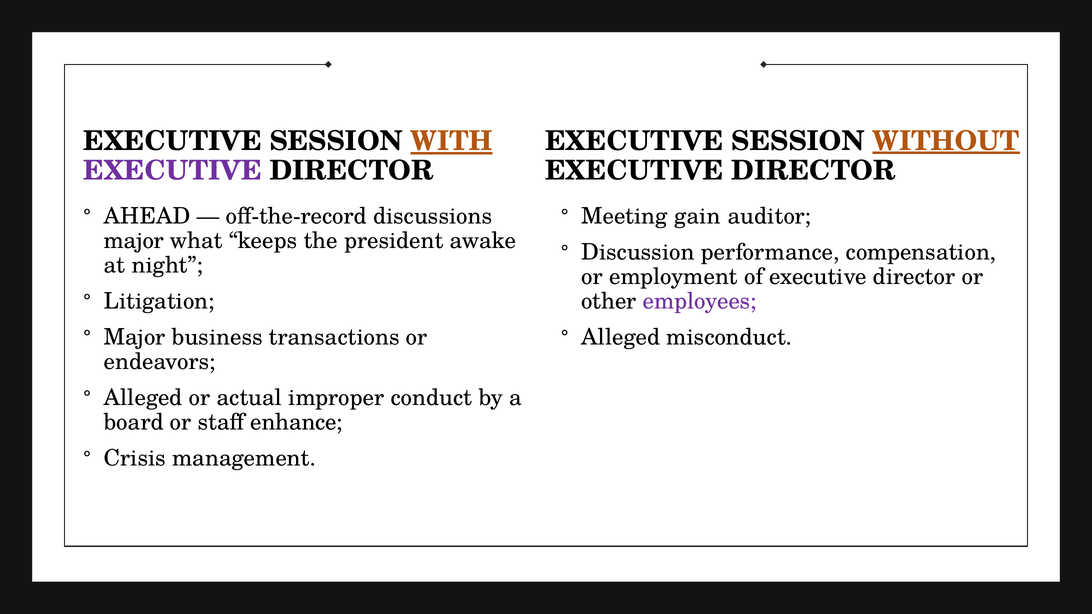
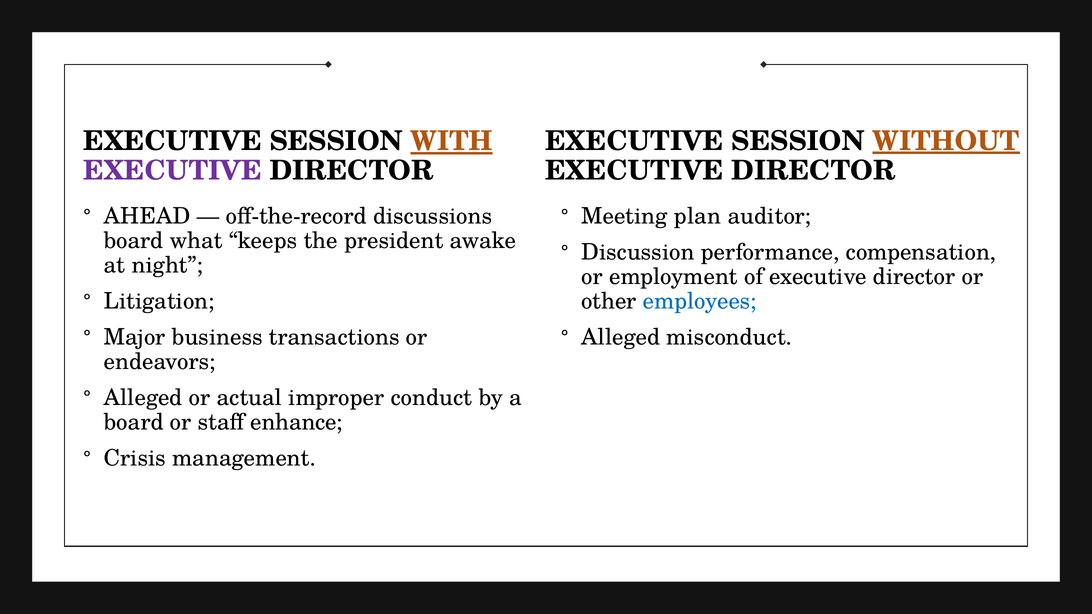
gain: gain -> plan (697, 216)
major: major -> board (134, 241)
employees colour: purple -> blue (700, 302)
